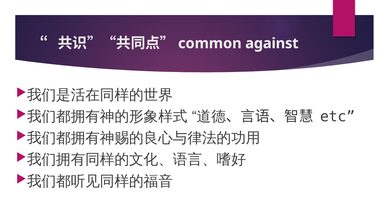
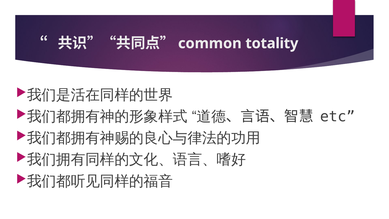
against: against -> totality (272, 43)
